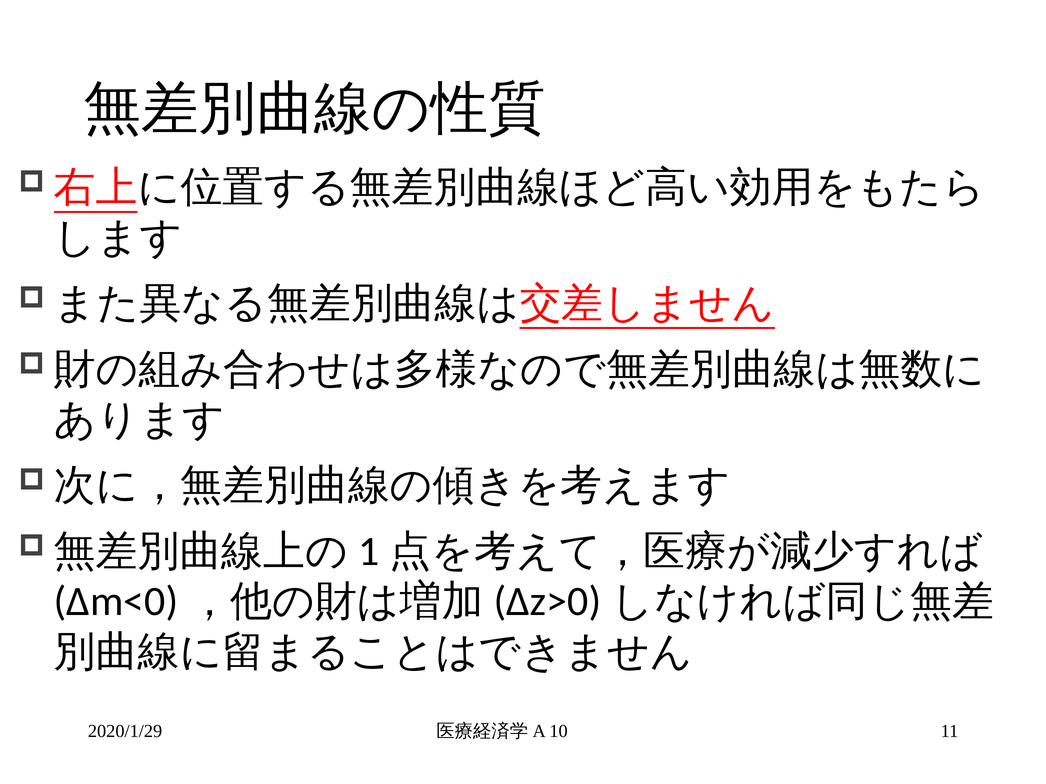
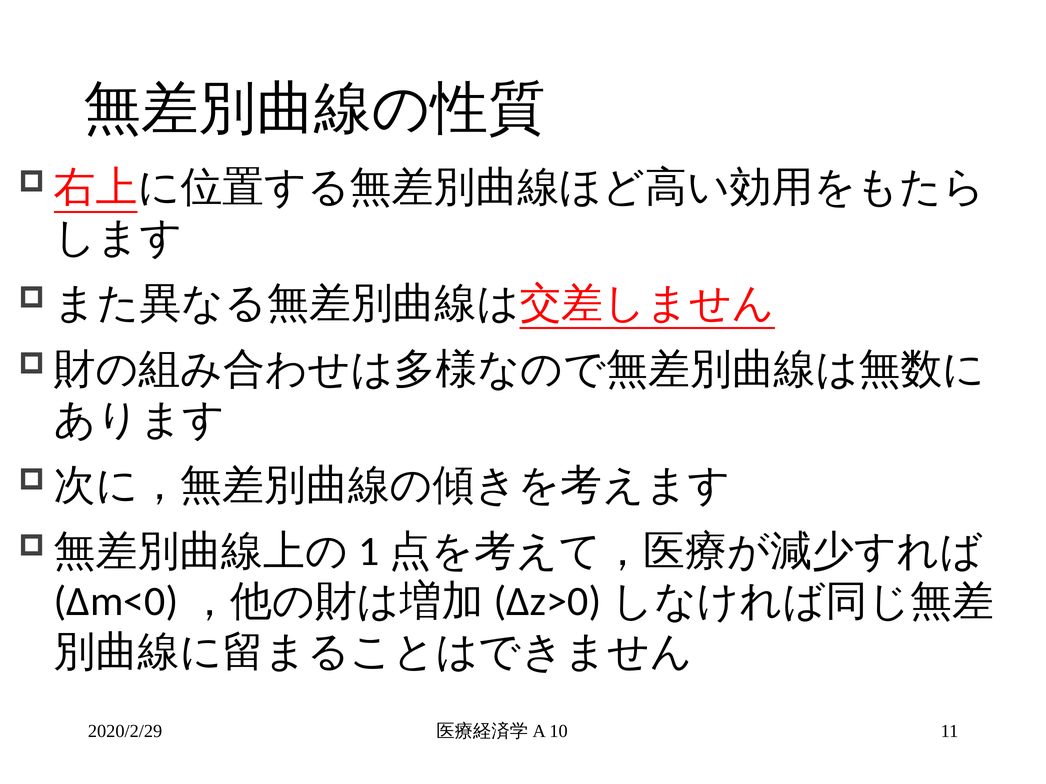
2020/1/29: 2020/1/29 -> 2020/2/29 (125, 732)
